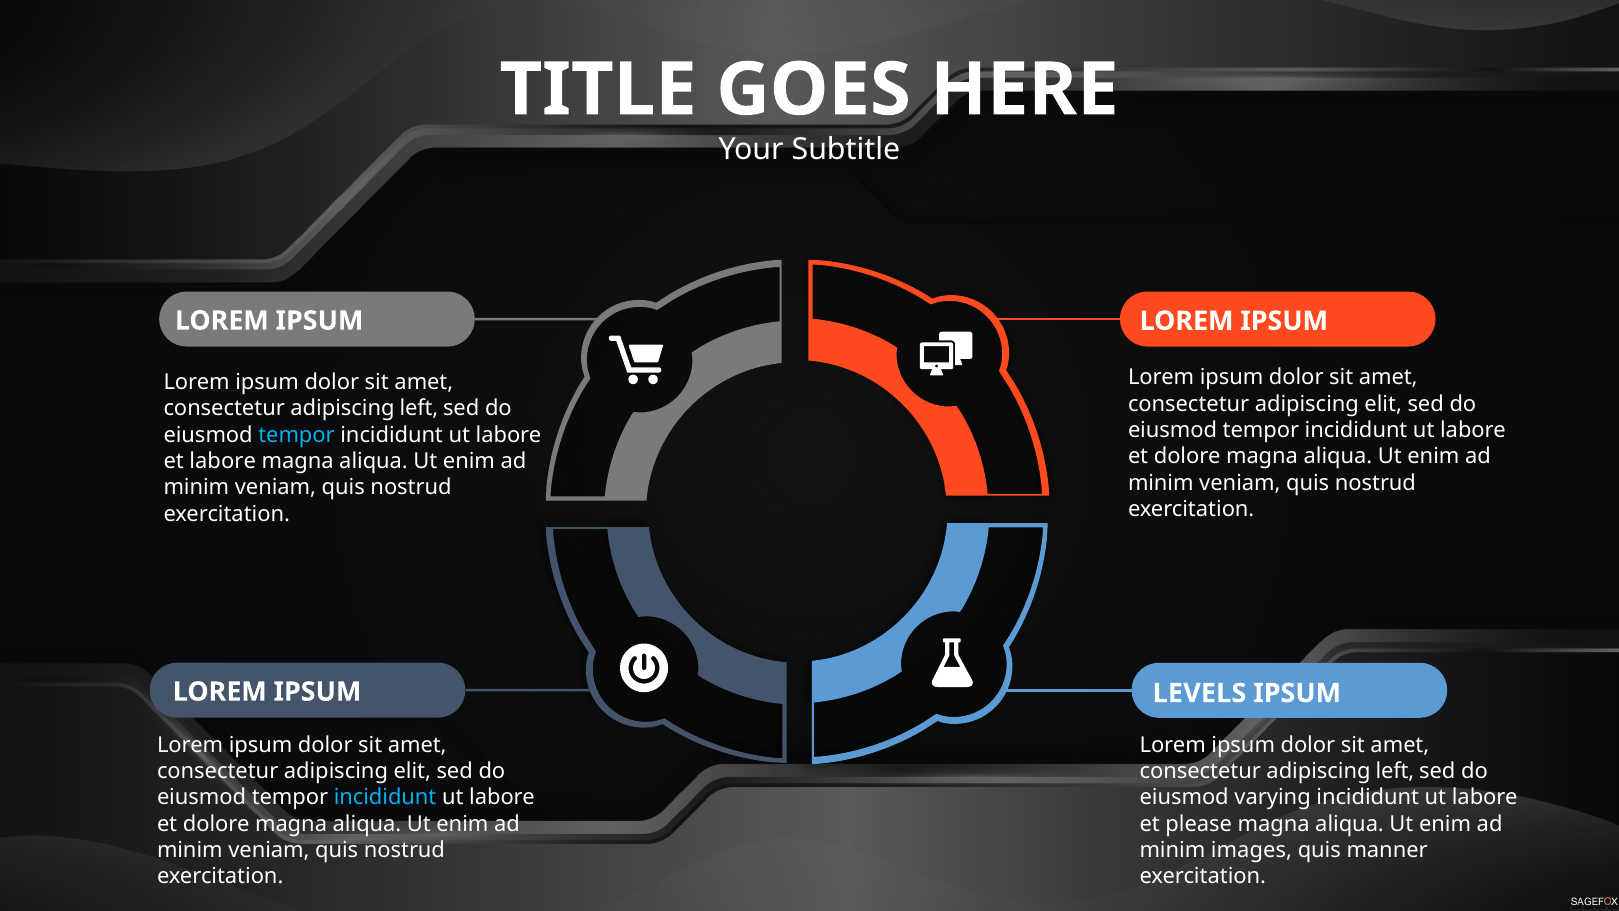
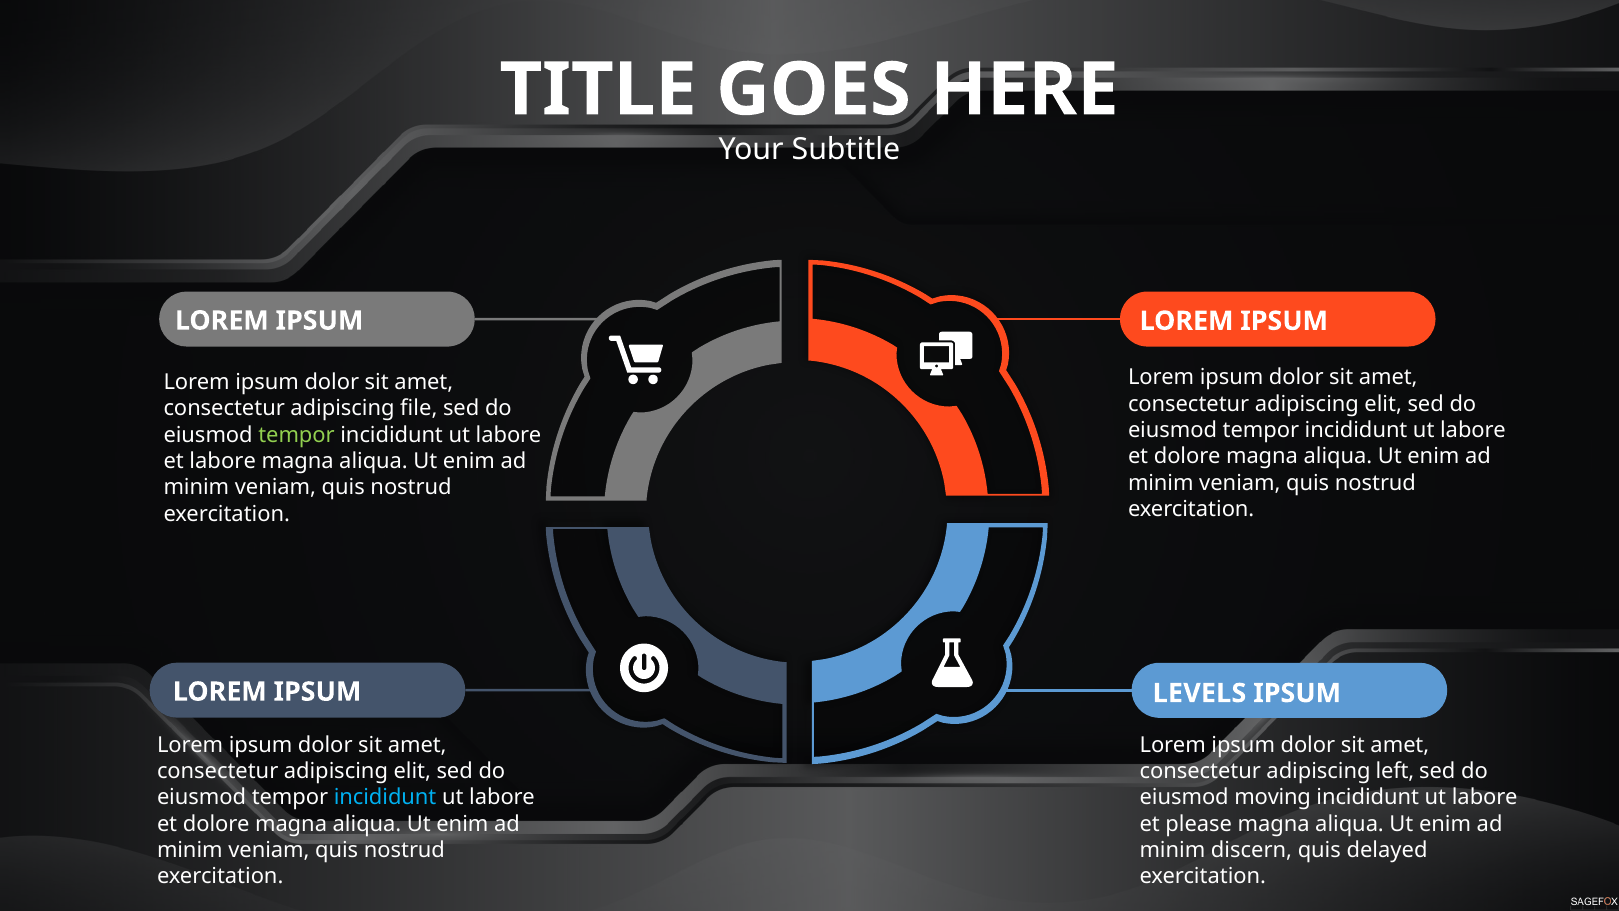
left: left -> file (419, 408)
tempor colour: light blue -> light green (297, 435)
varying: varying -> moving (1273, 797)
images: images -> discern (1252, 850)
manner: manner -> delayed (1387, 850)
